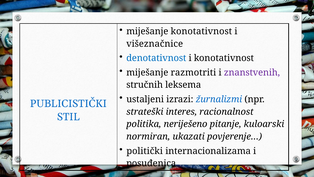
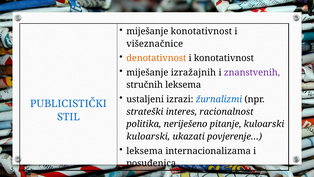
denotativnost colour: blue -> orange (156, 58)
razmotriti: razmotriti -> izražajnih (193, 72)
normiran: normiran -> kuloarski (148, 136)
politički: politički -> leksema (145, 151)
